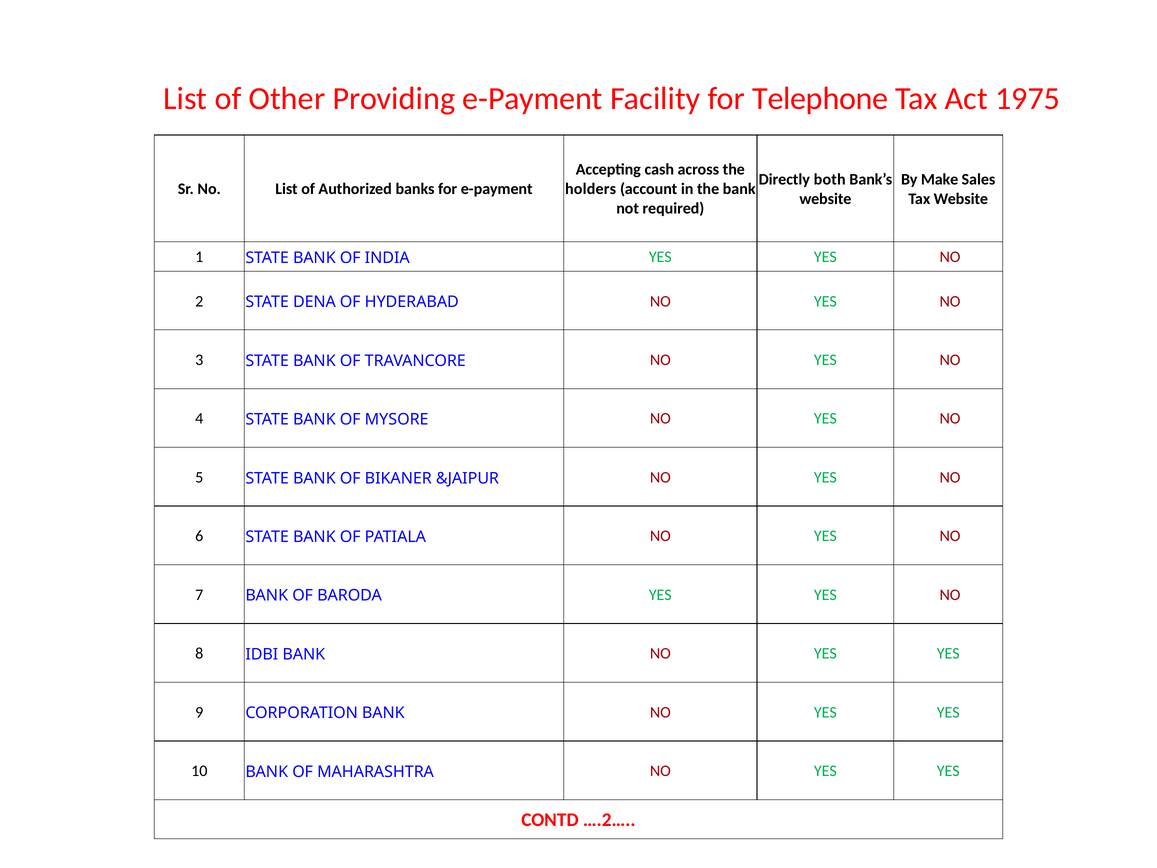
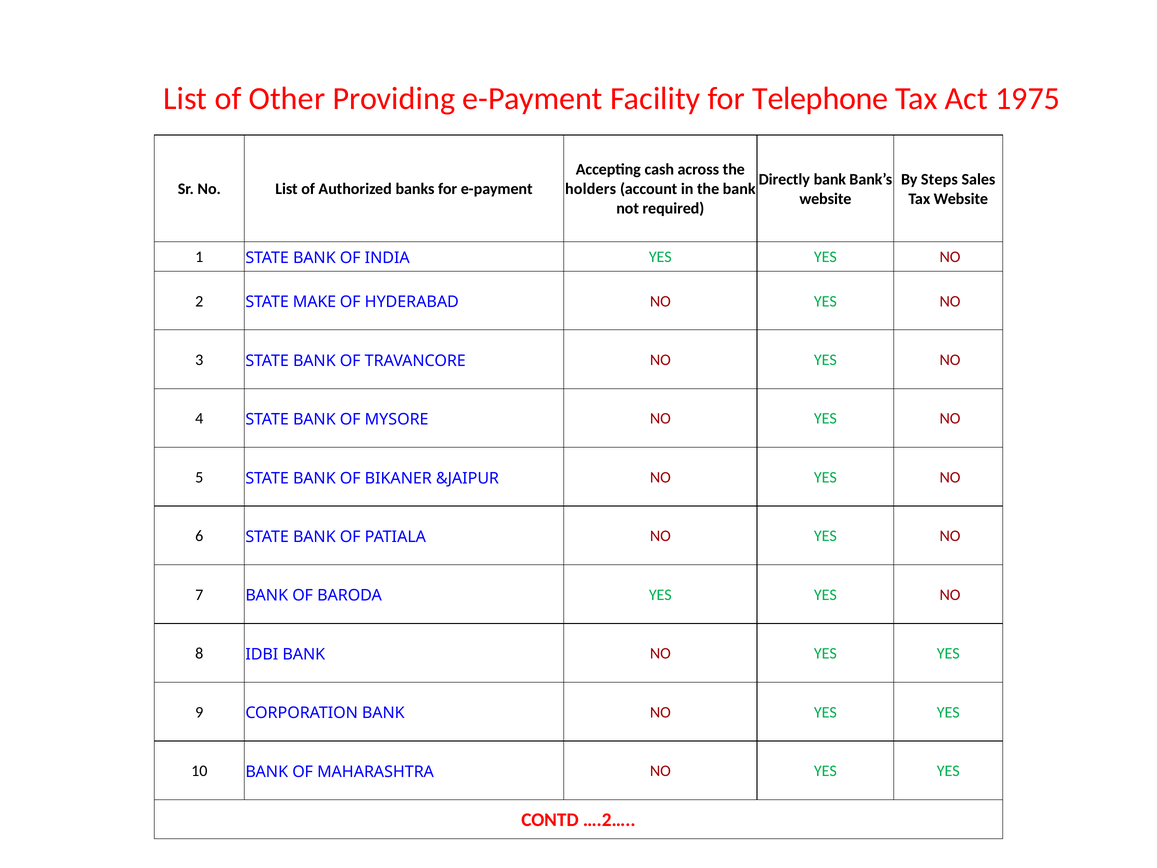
Directly both: both -> bank (830, 179)
Make: Make -> Steps (939, 179)
DENA: DENA -> MAKE (314, 302)
